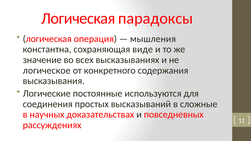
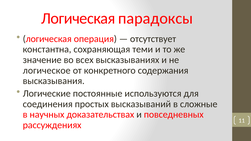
мышления: мышления -> отсутствует (153, 39)
виде: виде -> теми (143, 49)
